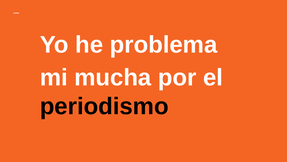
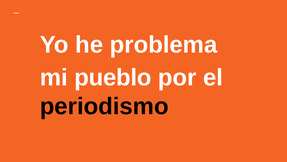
mucha: mucha -> pueblo (113, 77)
